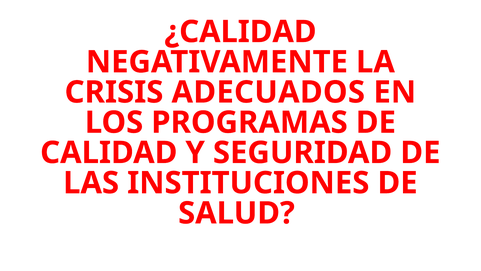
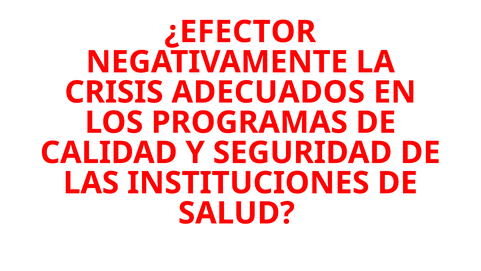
¿CALIDAD: ¿CALIDAD -> ¿EFECTOR (240, 32)
